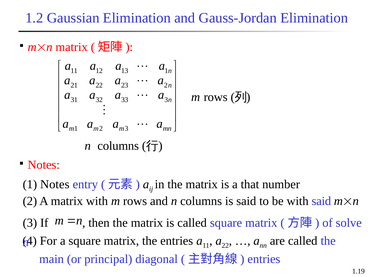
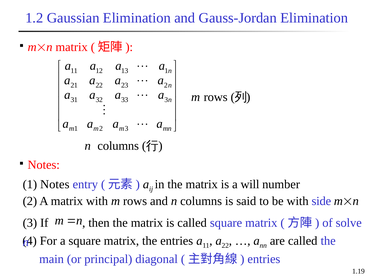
that: that -> will (250, 185)
with said: said -> side (321, 202)
